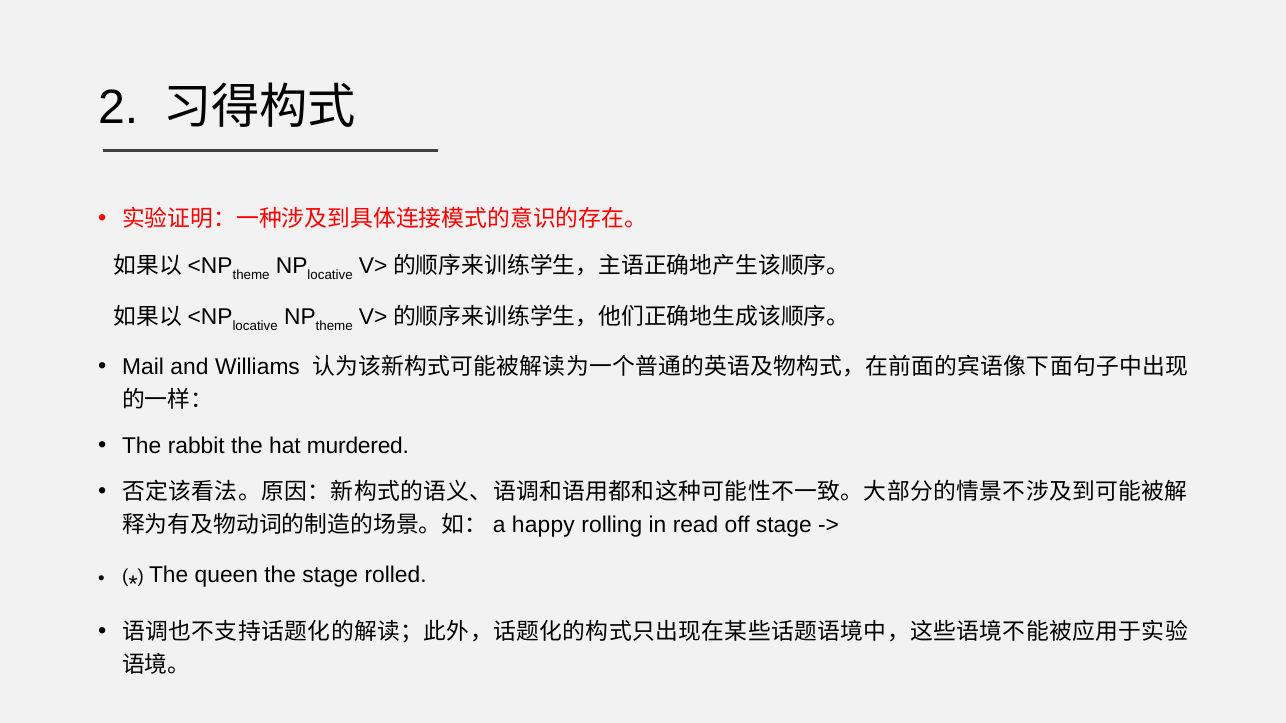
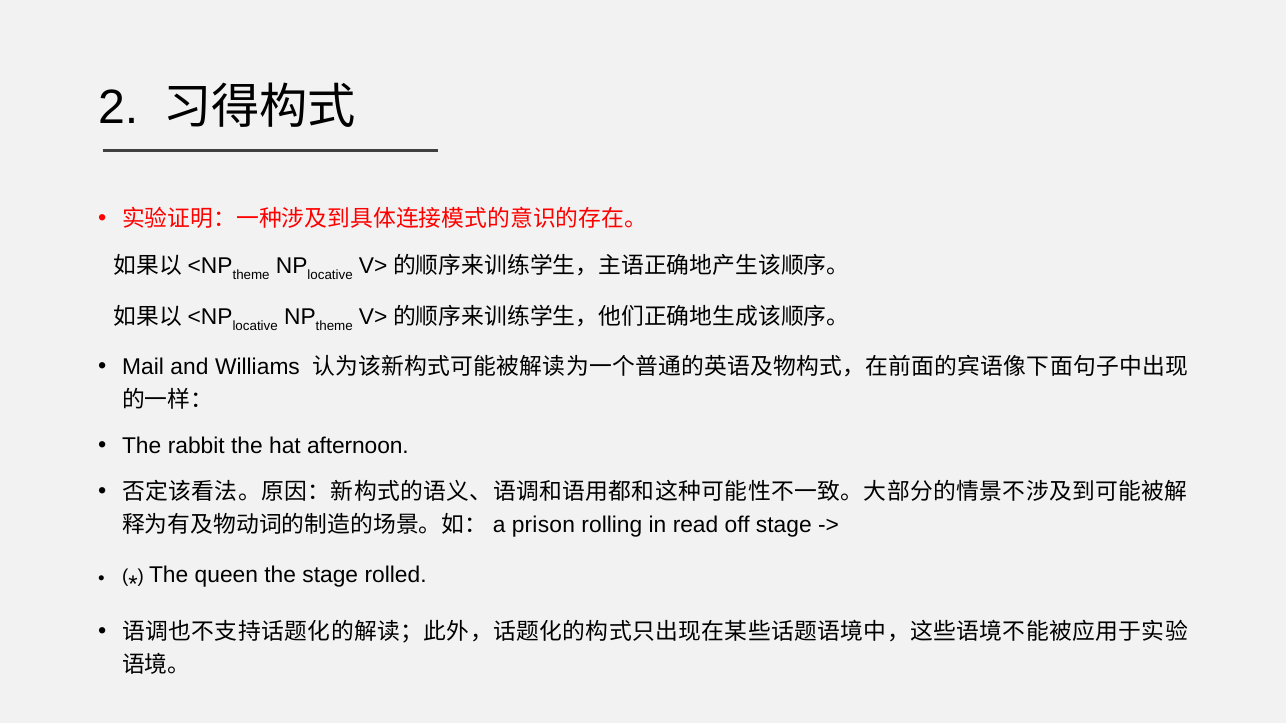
murdered: murdered -> afternoon (358, 446)
happy: happy -> prison (543, 525)
